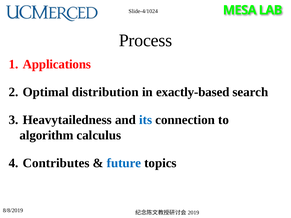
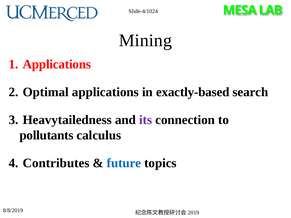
Process: Process -> Mining (145, 40)
Optimal distribution: distribution -> applications (105, 92)
its colour: blue -> purple (146, 120)
algorithm: algorithm -> pollutants (47, 135)
